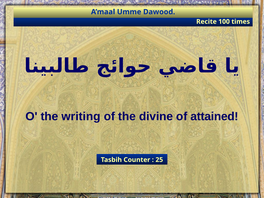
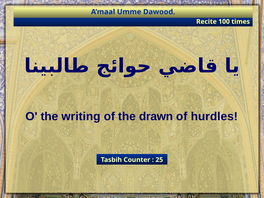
divine: divine -> drawn (156, 116)
attained: attained -> hurdles (214, 116)
